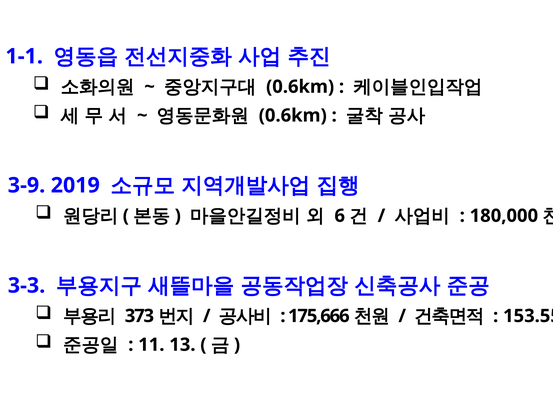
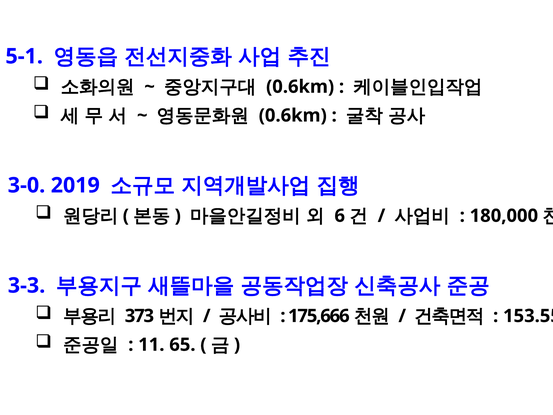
1-1: 1-1 -> 5-1 (24, 56)
3-9: 3-9 -> 3-0 (26, 185)
13: 13 -> 65 (182, 345)
